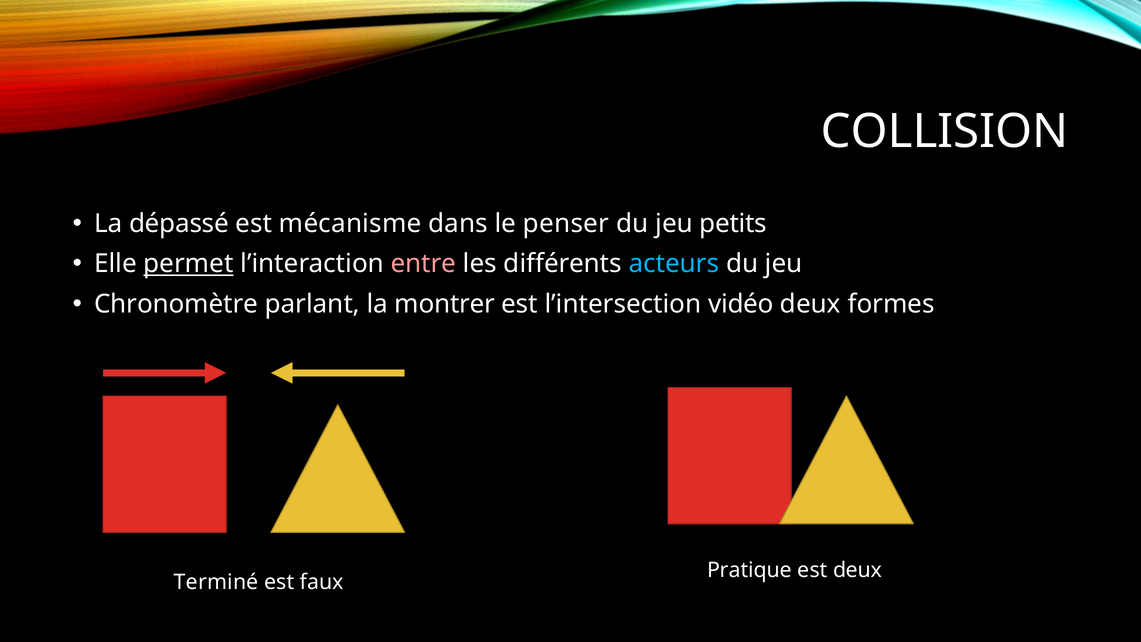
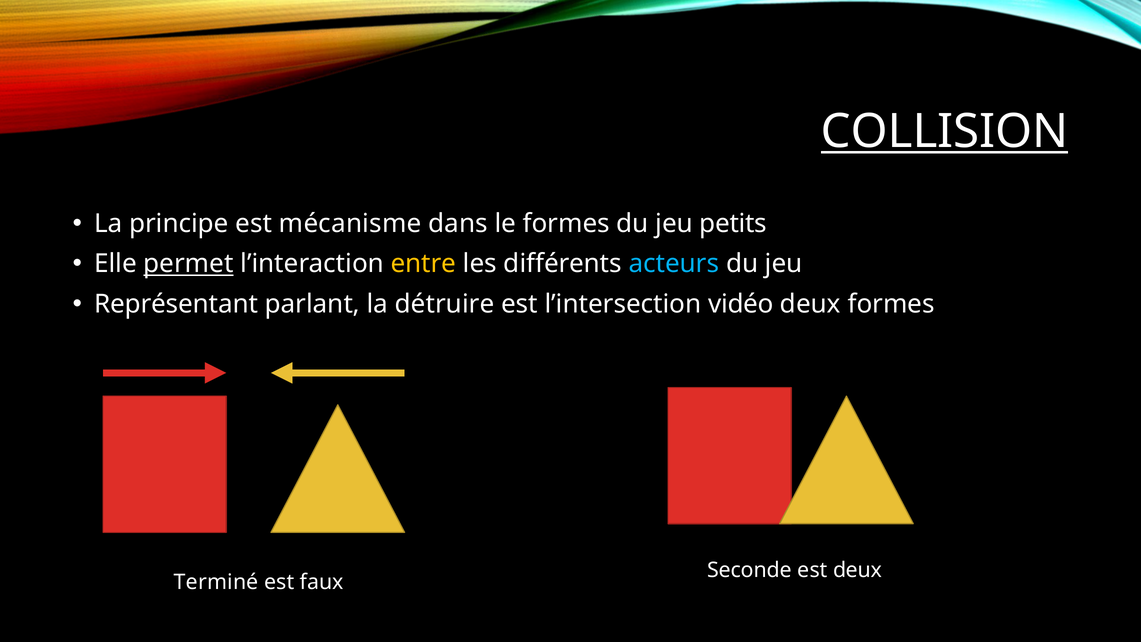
COLLISION underline: none -> present (945, 132)
dépassé: dépassé -> principe (179, 224)
le penser: penser -> formes (566, 224)
entre colour: pink -> yellow (423, 264)
Chronomètre: Chronomètre -> Représentant (176, 304)
montrer: montrer -> détruire (445, 304)
Pratique: Pratique -> Seconde (750, 570)
